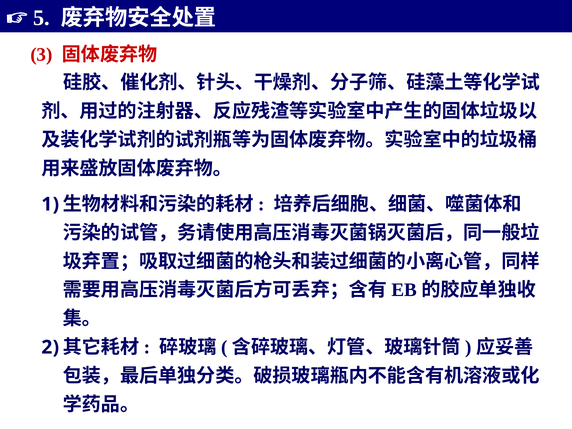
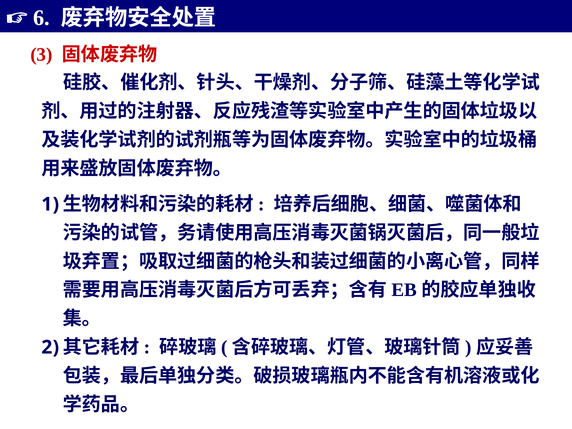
5: 5 -> 6 (41, 18)
